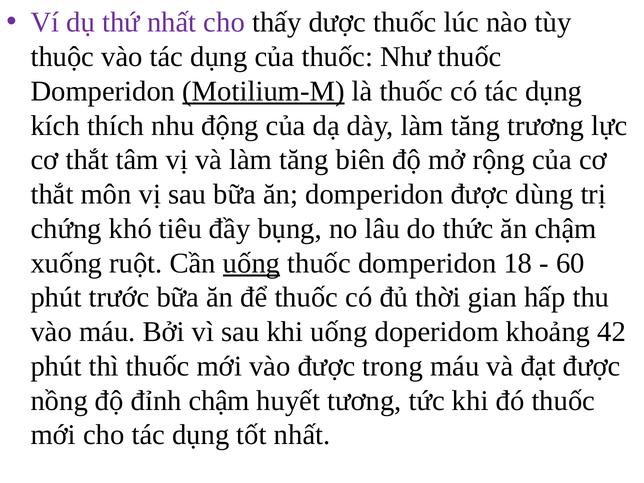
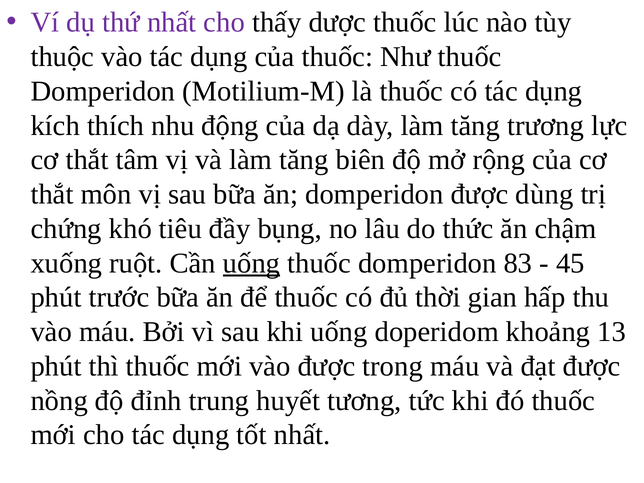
Motilium-M underline: present -> none (264, 91)
18: 18 -> 83 (518, 263)
60: 60 -> 45 (570, 263)
42: 42 -> 13 (612, 332)
đỉnh chậm: chậm -> trung (219, 401)
